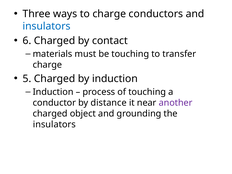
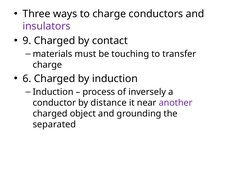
insulators colour: blue -> purple (47, 26)
6: 6 -> 9 (27, 41)
5: 5 -> 6 (27, 79)
of touching: touching -> inversely (147, 92)
insulators: insulators -> separated (54, 124)
